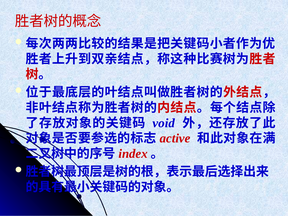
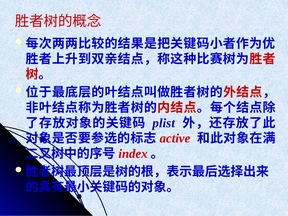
void: void -> plist (164, 123)
